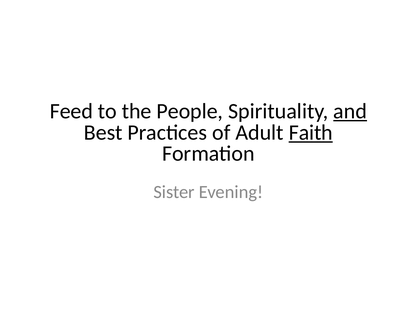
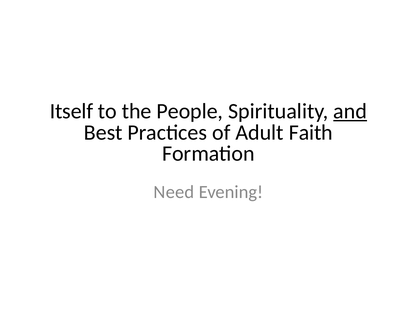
Feed: Feed -> Itself (71, 111)
Faith underline: present -> none (311, 132)
Sister: Sister -> Need (174, 192)
